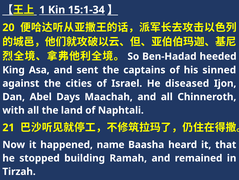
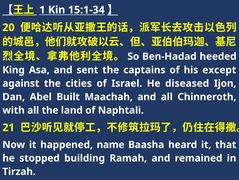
sinned: sinned -> except (219, 70)
Days: Days -> Built (68, 96)
